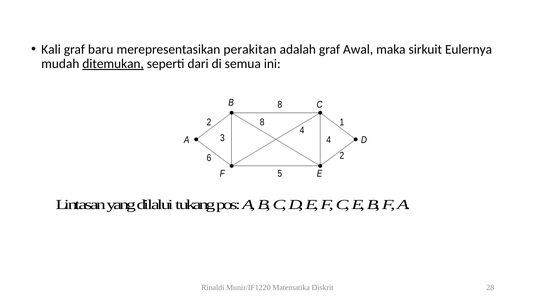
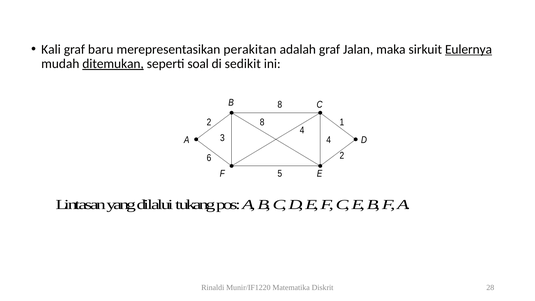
Awal: Awal -> Jalan (358, 49)
Eulernya underline: none -> present (469, 49)
dari: dari -> soal (198, 64)
semua: semua -> sedikit (243, 64)
